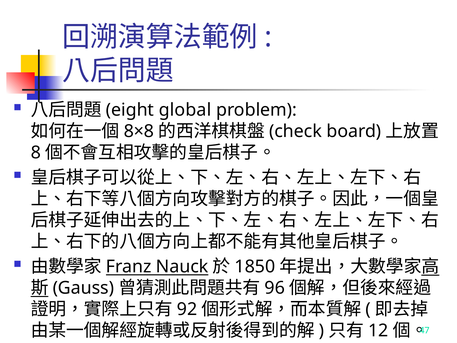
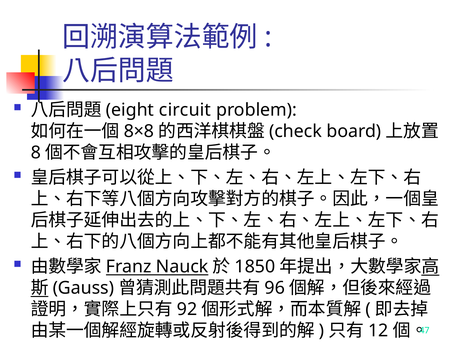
global: global -> circuit (185, 110)
